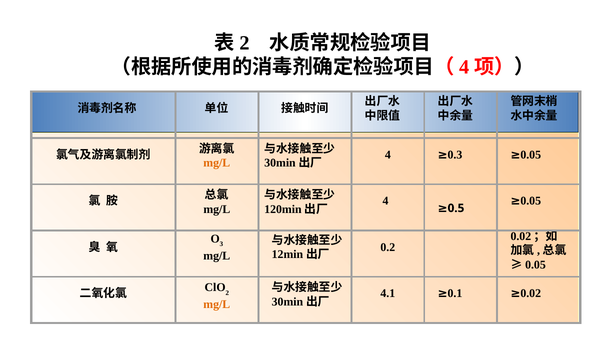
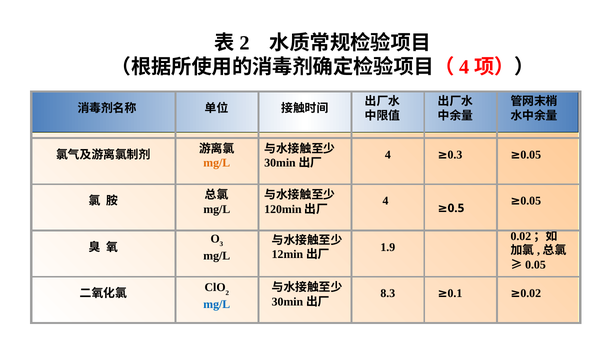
0.2: 0.2 -> 1.9 (388, 247)
4.1: 4.1 -> 8.3 (388, 293)
mg/L colour: orange -> blue (217, 304)
